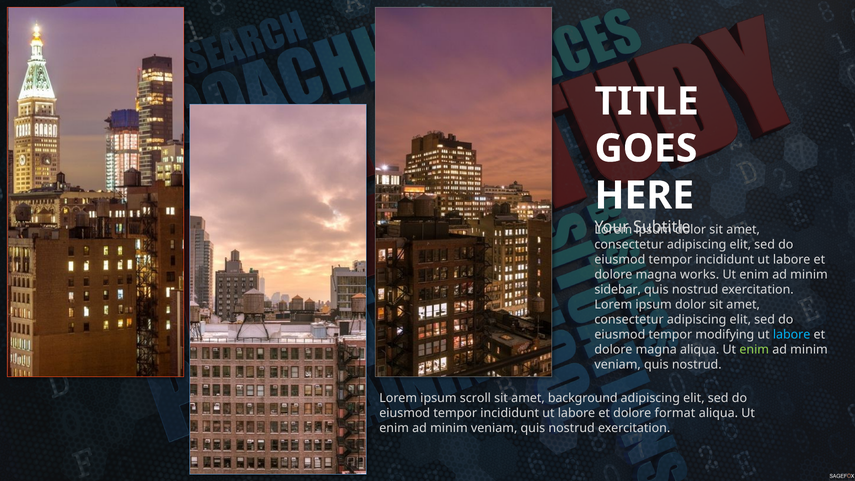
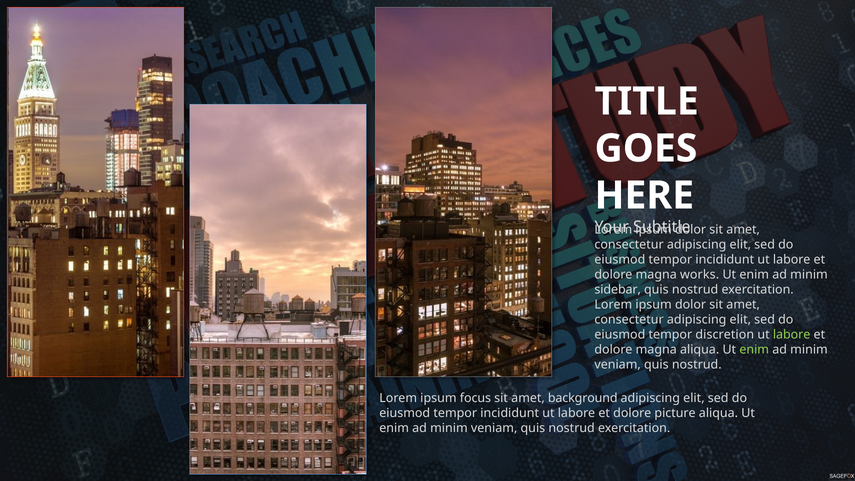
modifying: modifying -> discretion (725, 335)
labore colour: light blue -> light green (792, 335)
scroll: scroll -> focus (475, 398)
format: format -> picture (675, 413)
